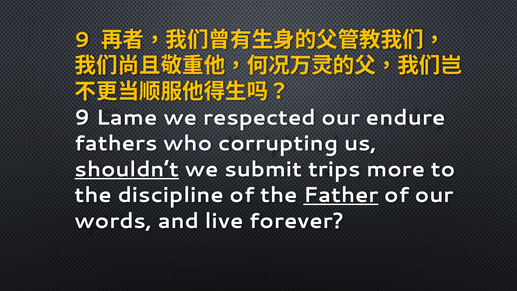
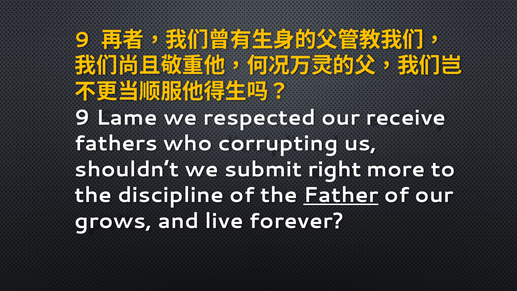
endure: endure -> receive (406, 117)
shouldn’t underline: present -> none (127, 169)
trips: trips -> right (334, 169)
words: words -> grows (113, 221)
